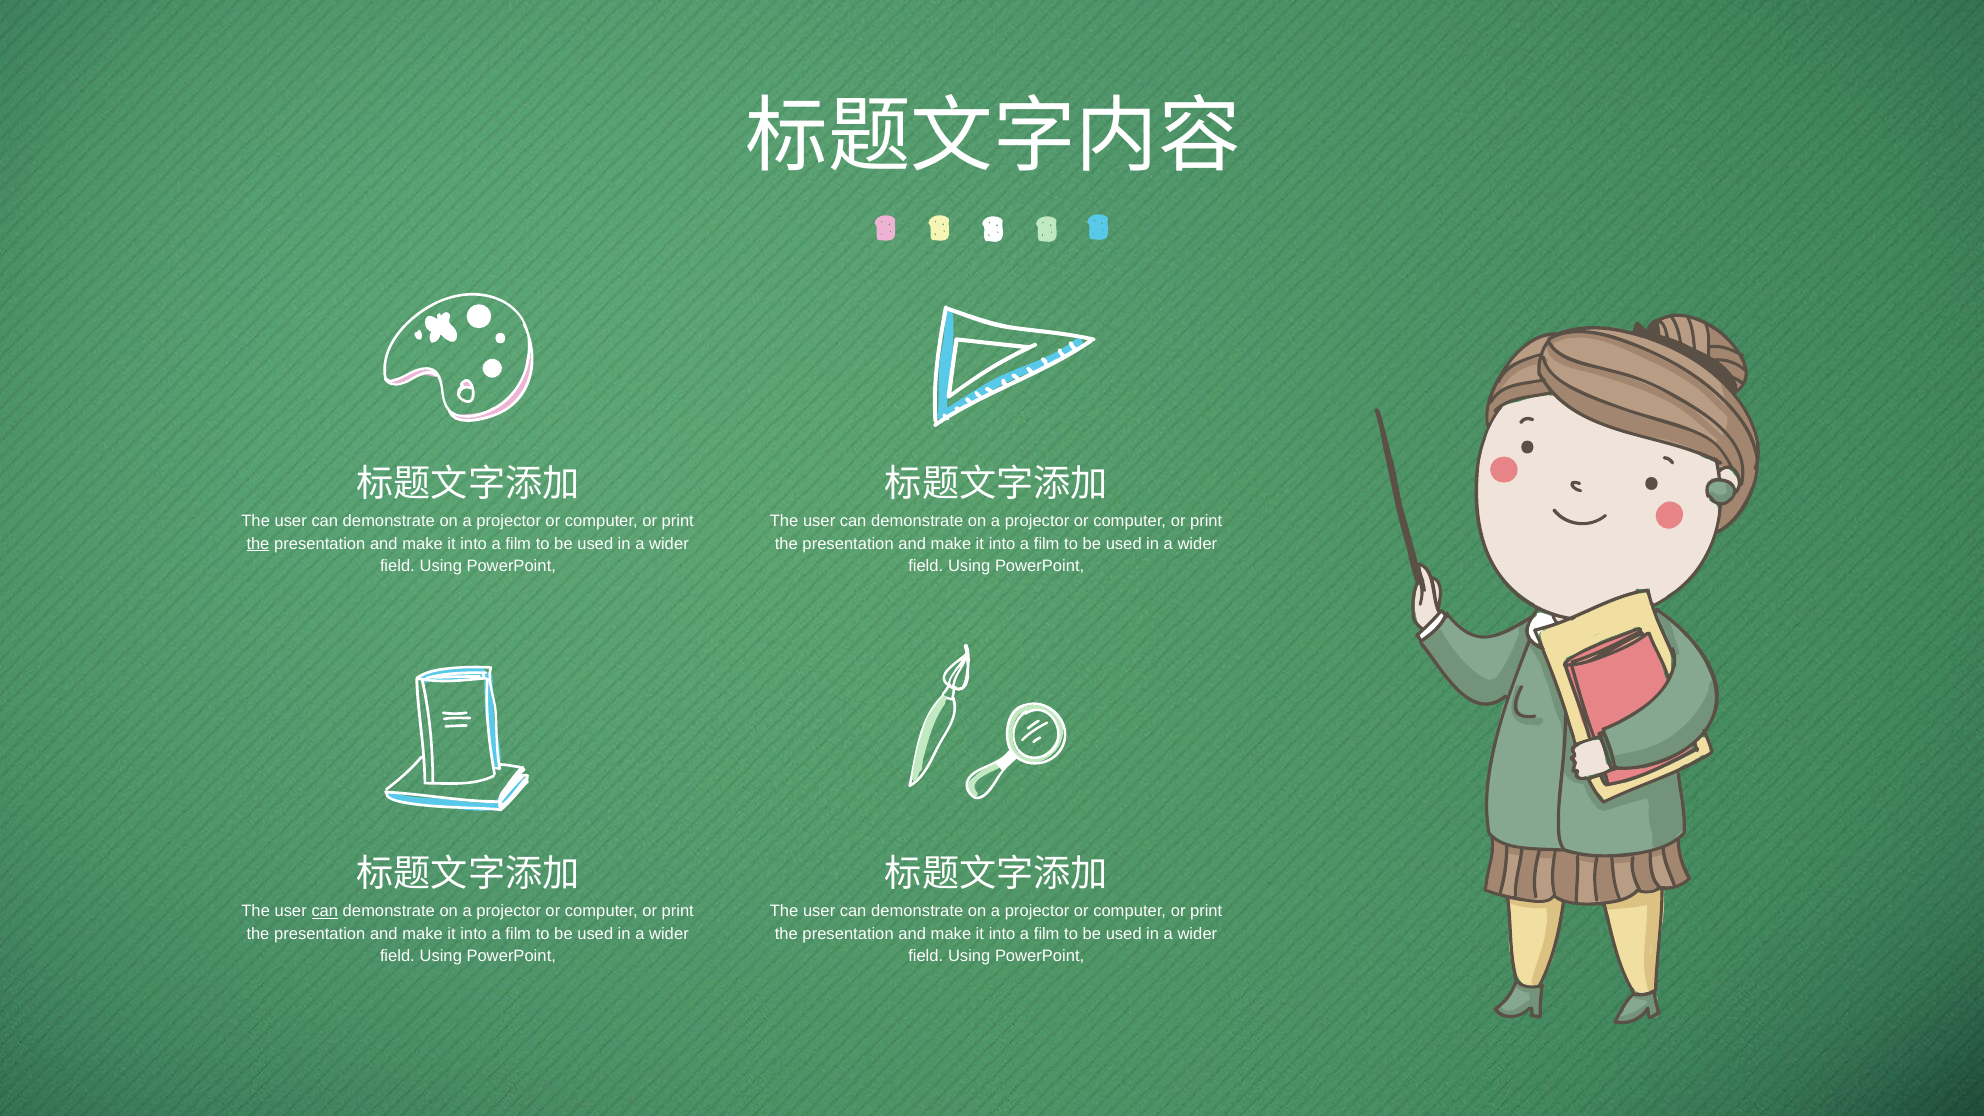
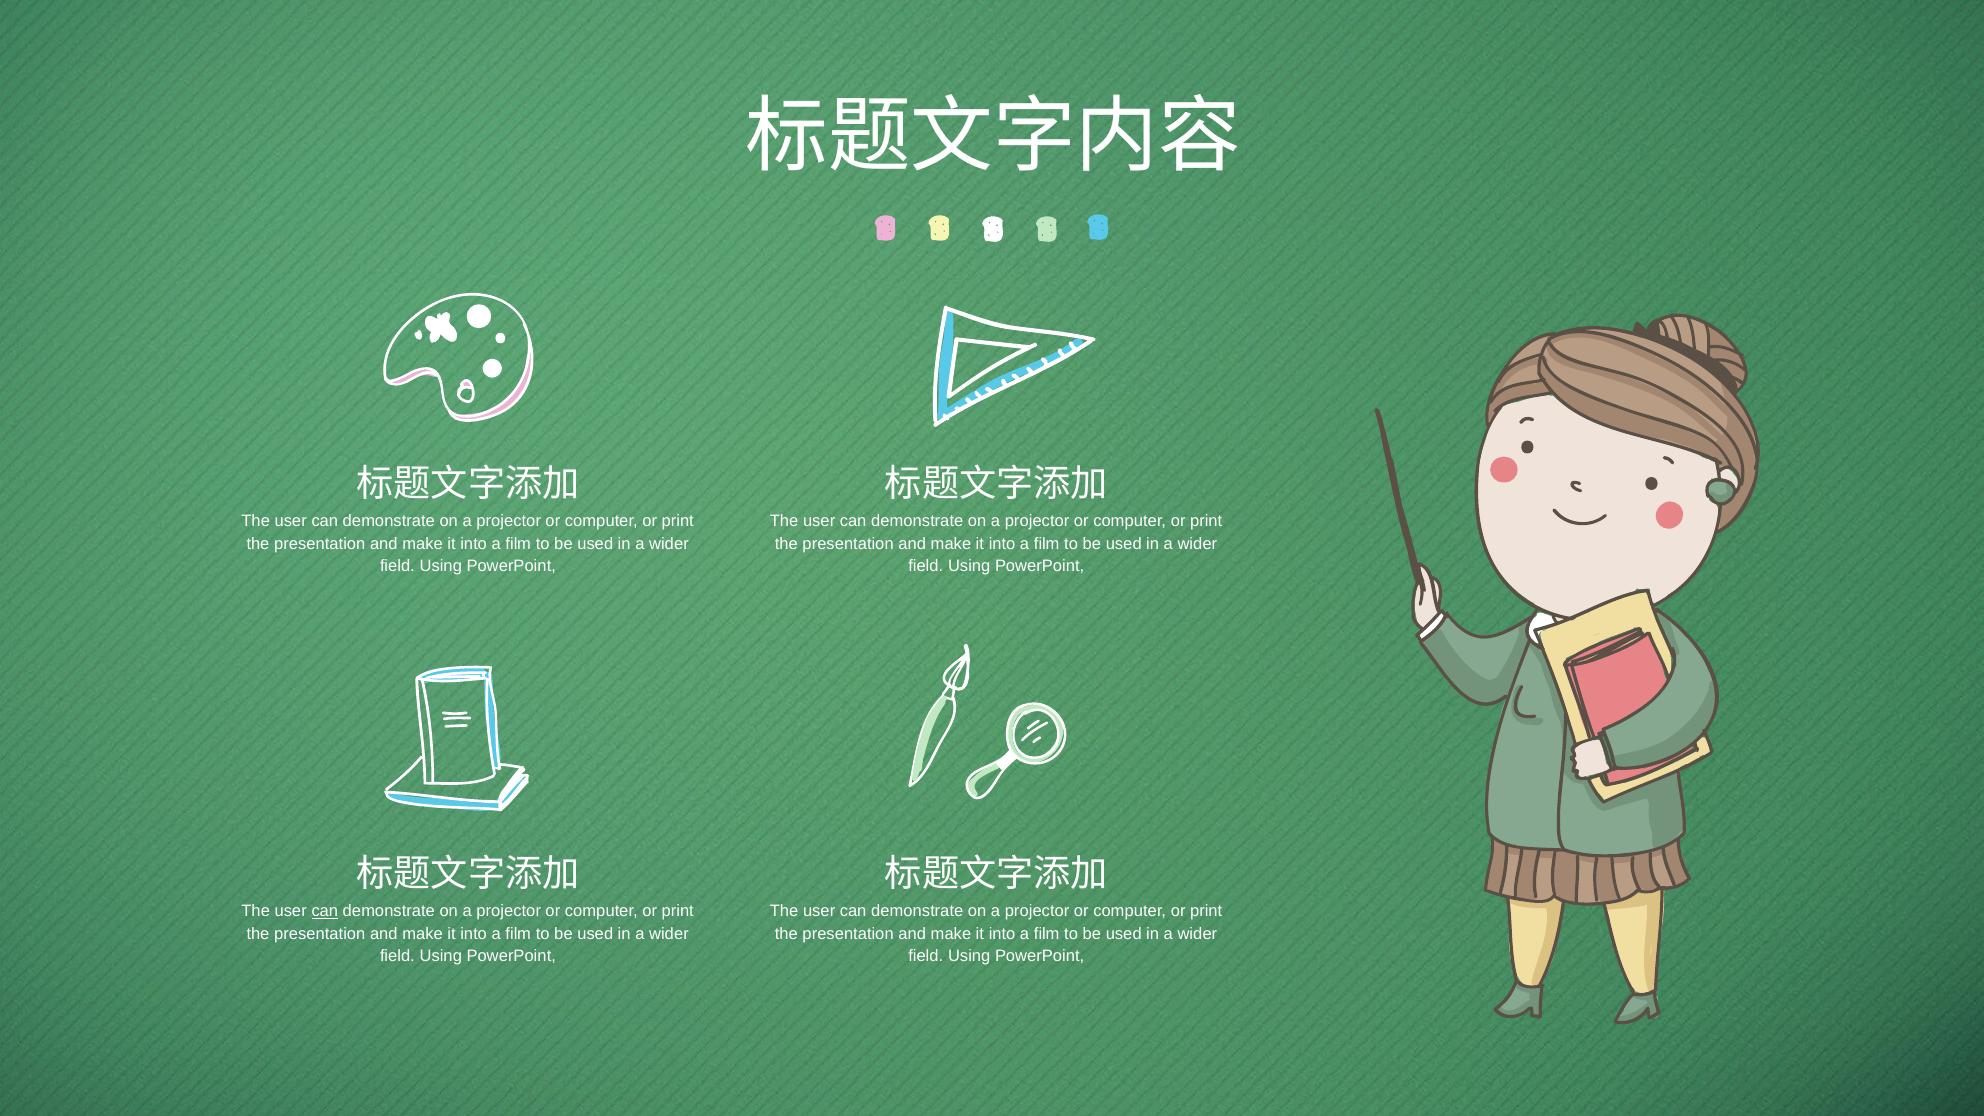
the underline: present -> none (258, 544)
